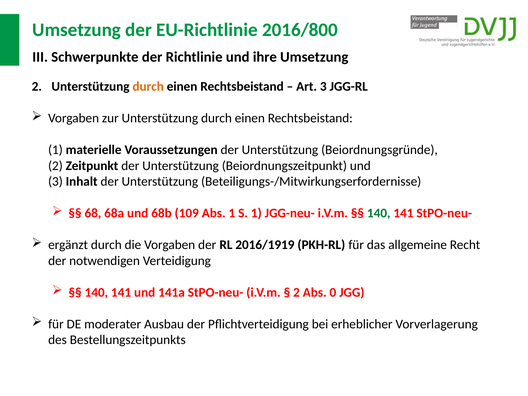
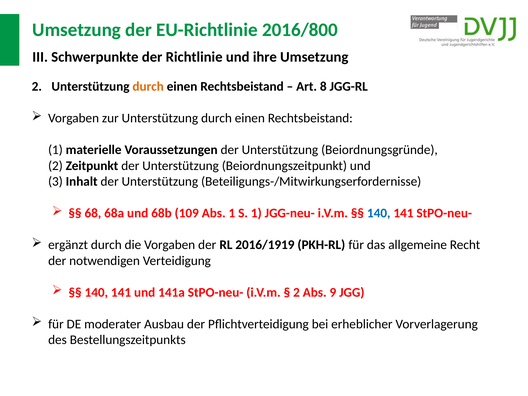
Art 3: 3 -> 8 (323, 87)
140 colour: green -> blue (379, 213)
0: 0 -> 9 (333, 292)
